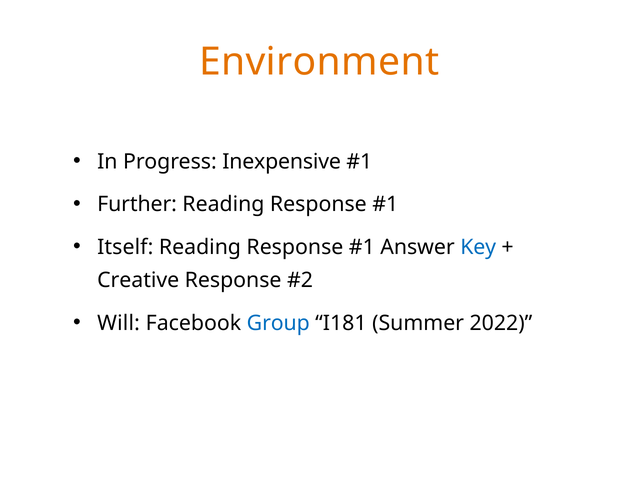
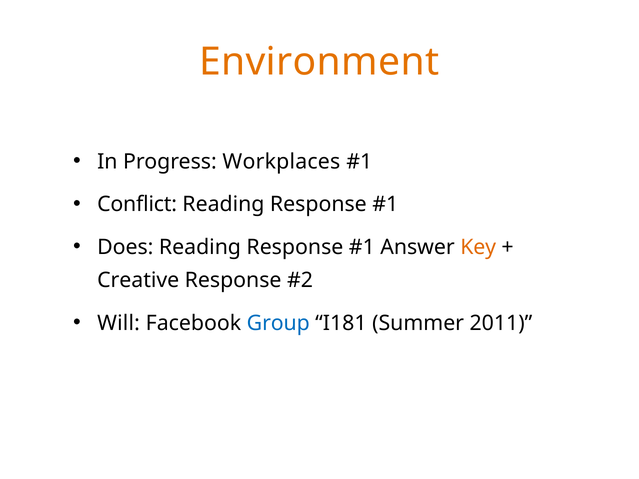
Inexpensive: Inexpensive -> Workplaces (281, 162)
Further: Further -> Conflict (137, 204)
Itself: Itself -> Does (125, 247)
Key colour: blue -> orange (478, 247)
2022: 2022 -> 2011 (501, 323)
